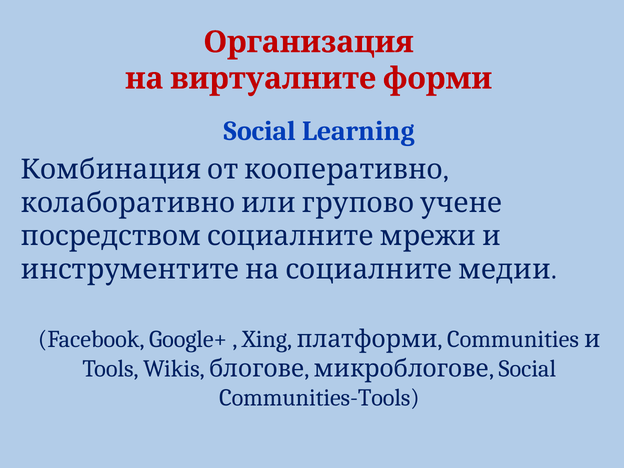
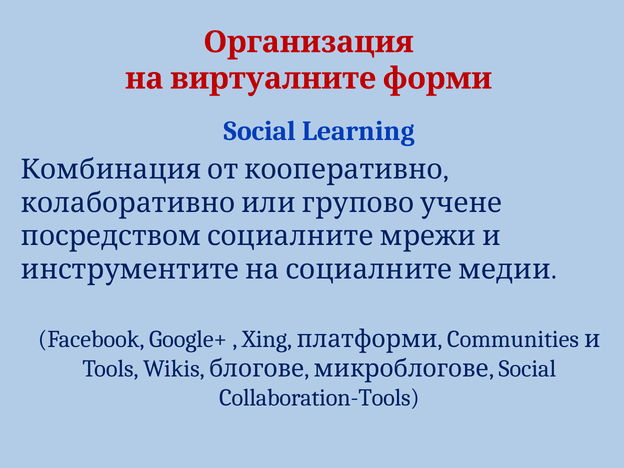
Communities-Tools: Communities-Tools -> Collaboration-Tools (319, 398)
